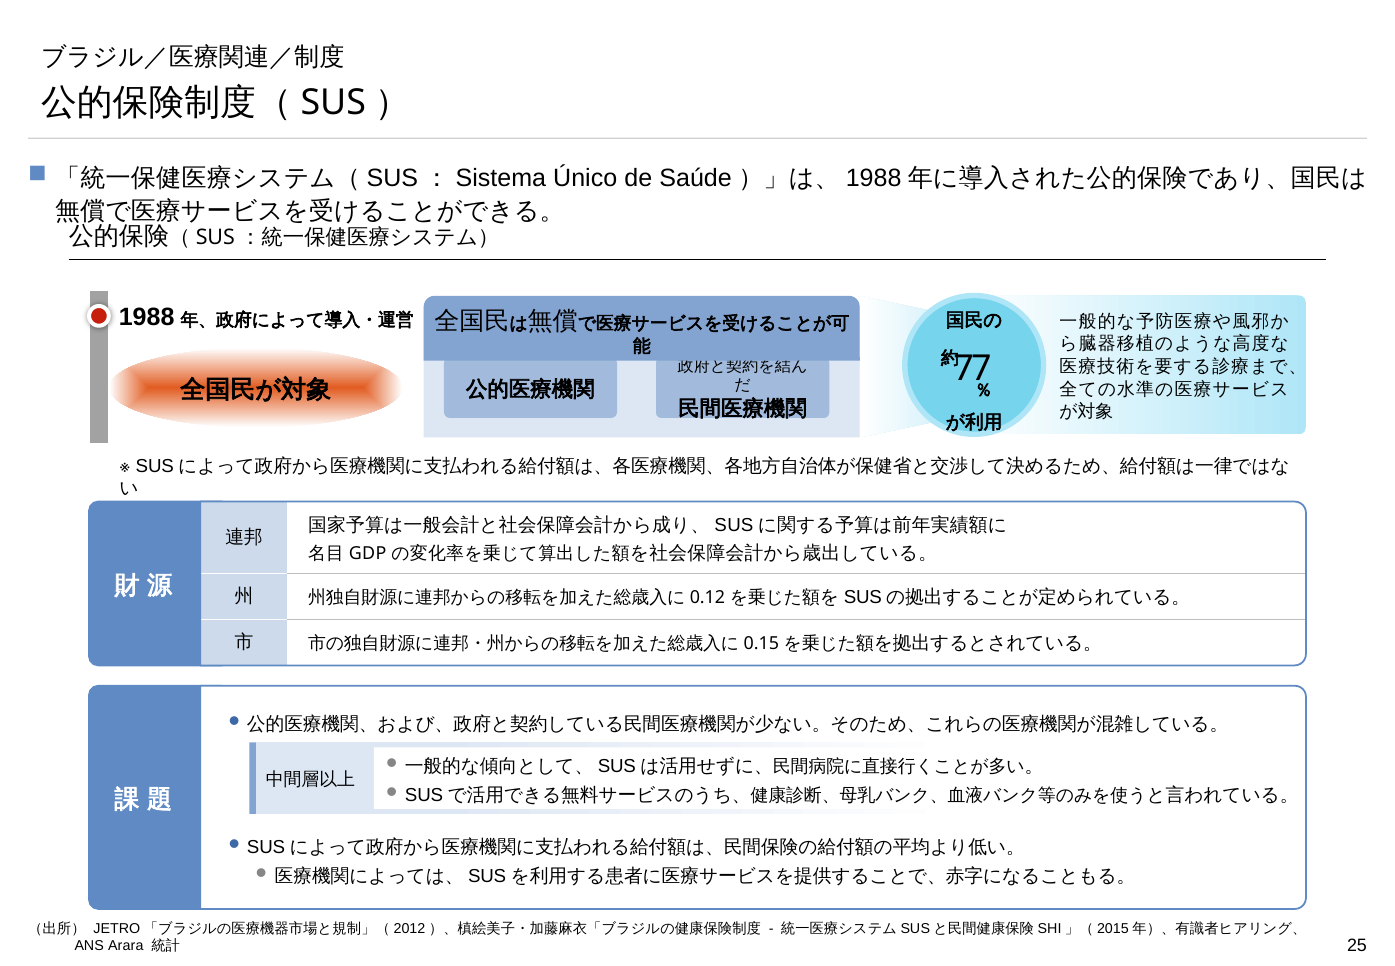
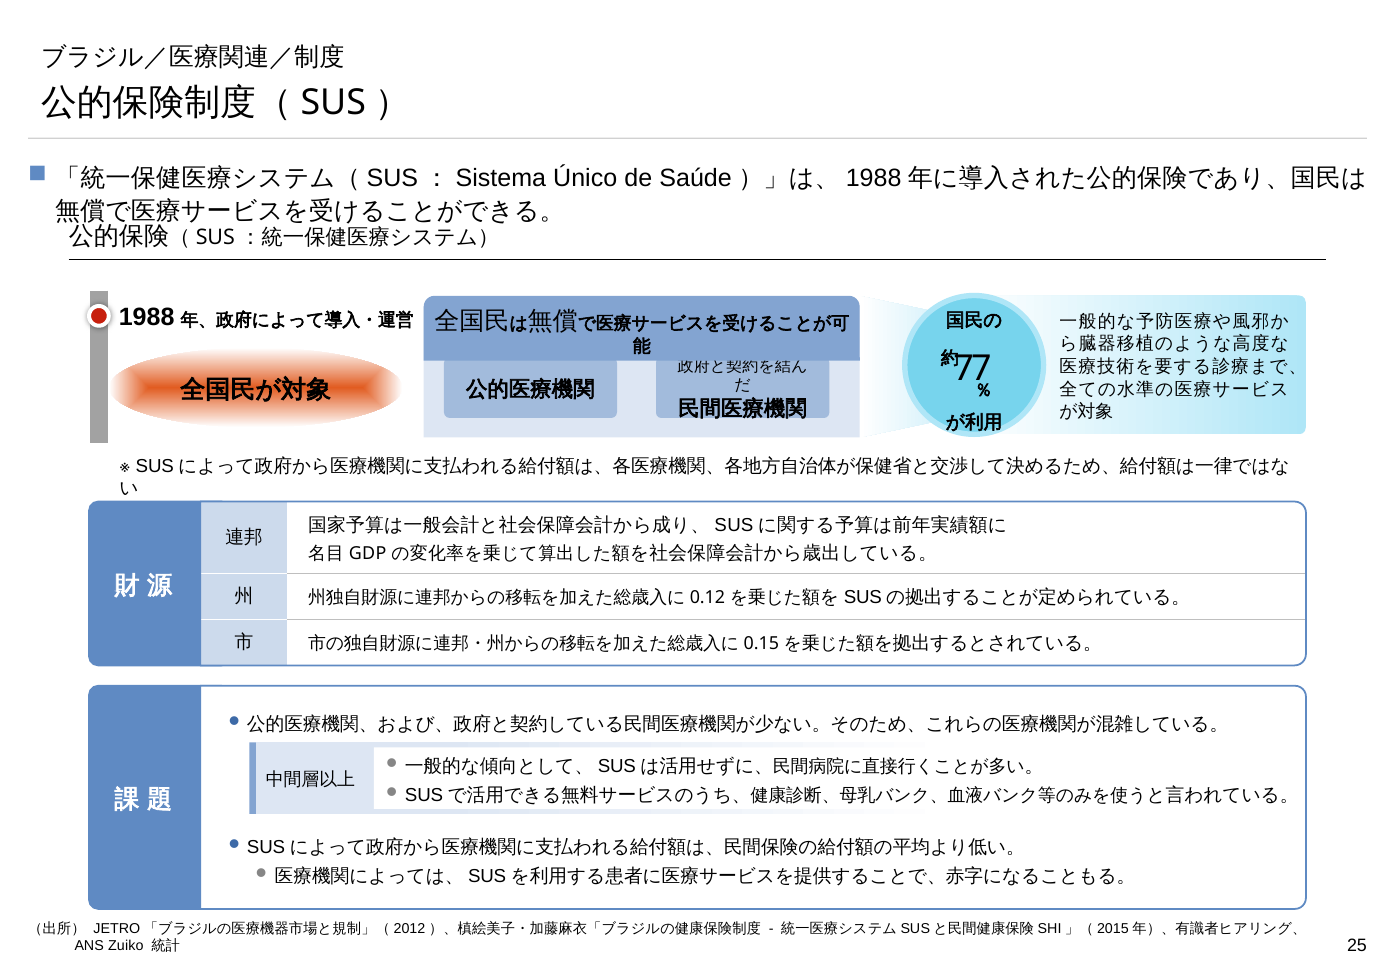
Arara: Arara -> Zuiko (126, 946)
